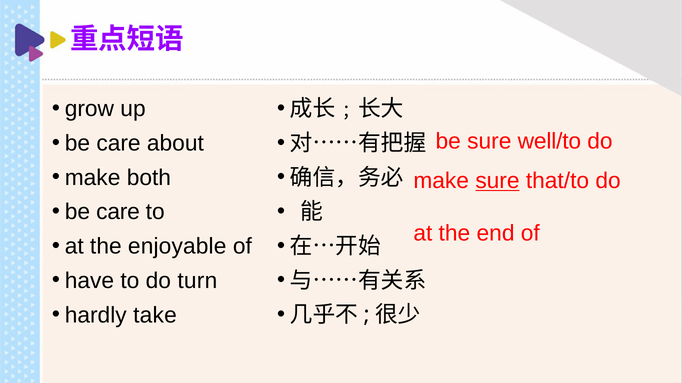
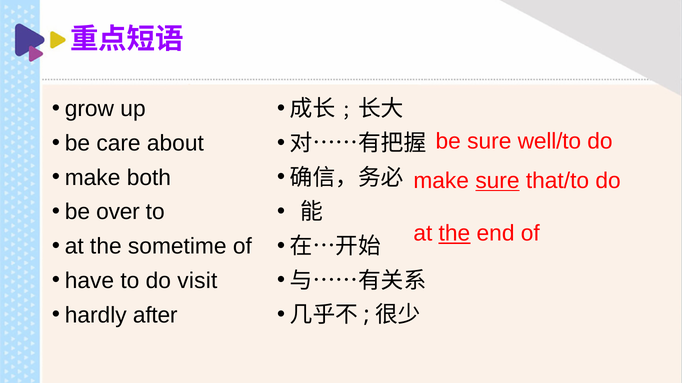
care: care -> over (118, 212)
the underline: none -> present (454, 234)
enjoyable: enjoyable -> sometime (177, 247)
turn: turn -> visit (197, 281)
take: take -> after (155, 316)
